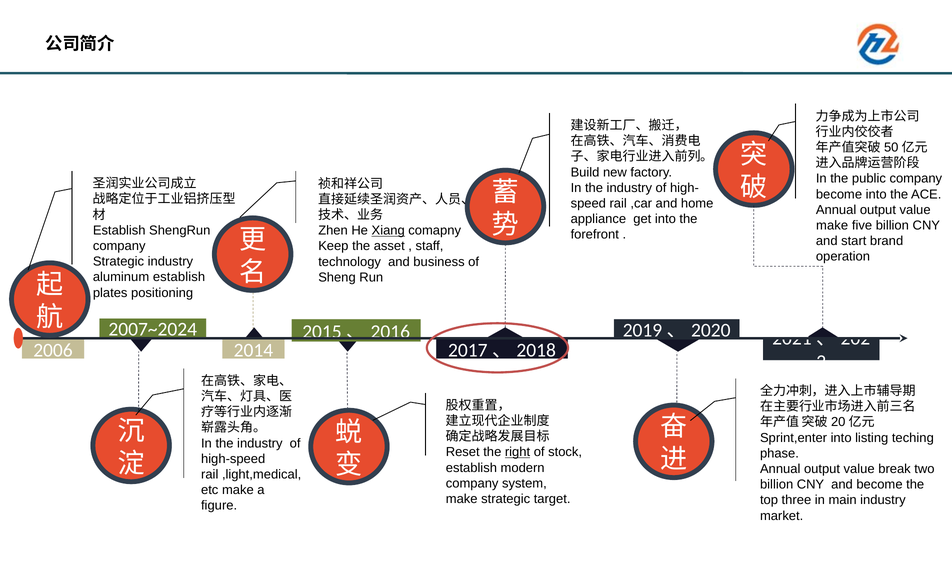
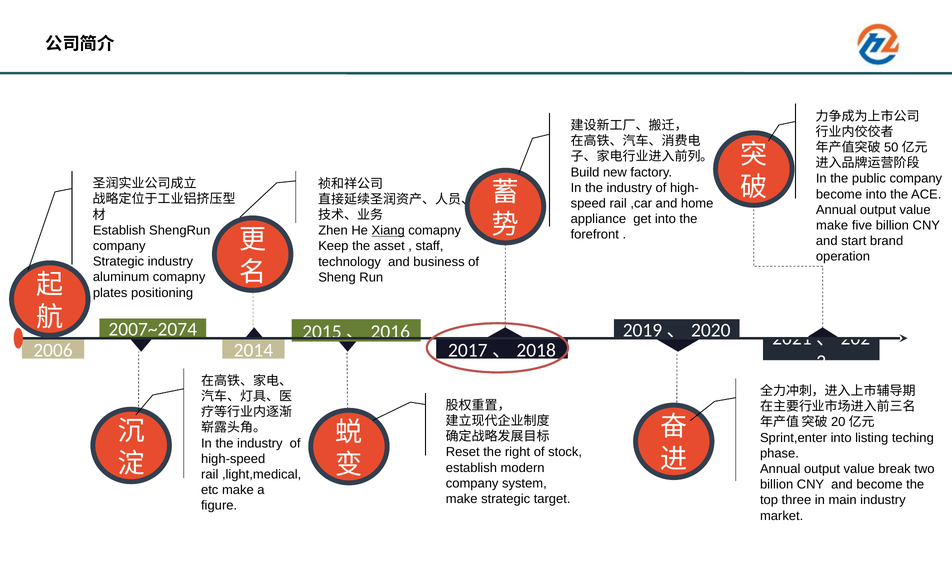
aluminum establish: establish -> comapny (179, 277)
2007~2024: 2007~2024 -> 2007~2074 (153, 329)
right underline: present -> none (518, 452)
